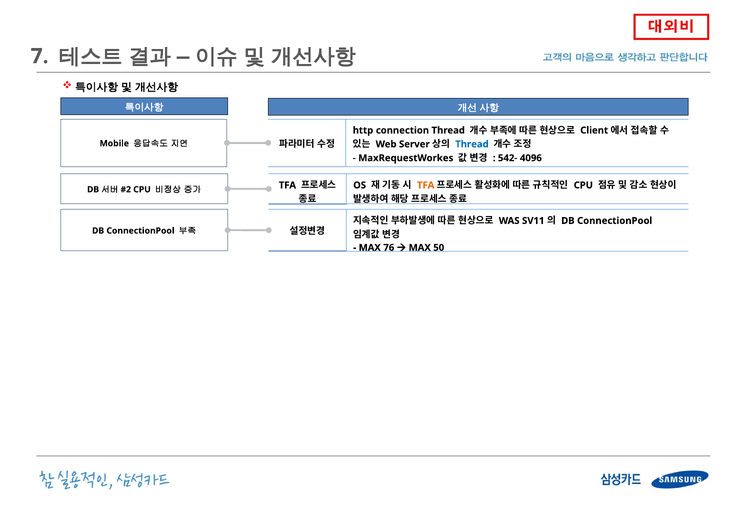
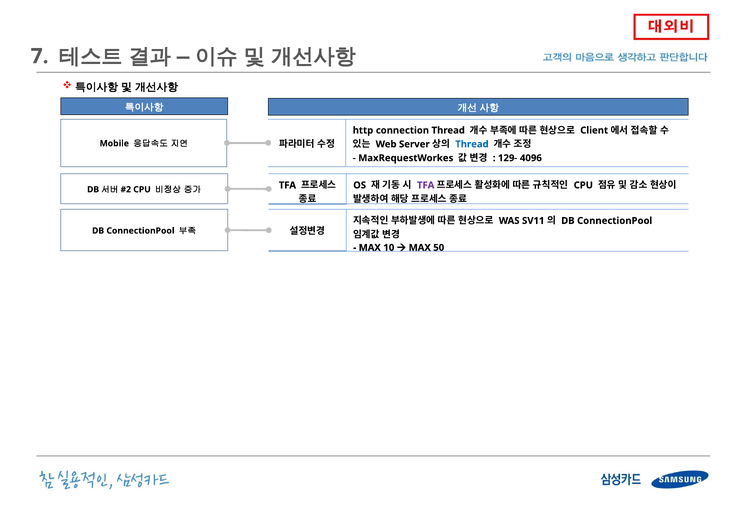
542-: 542- -> 129- (508, 158)
TFA colour: orange -> purple (426, 185)
76: 76 -> 10 (389, 248)
